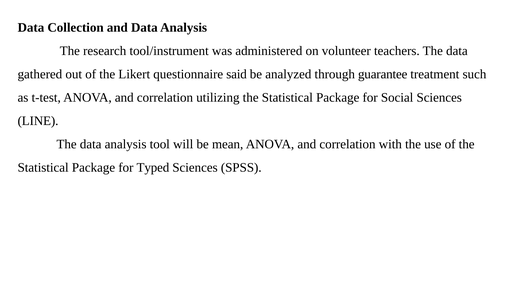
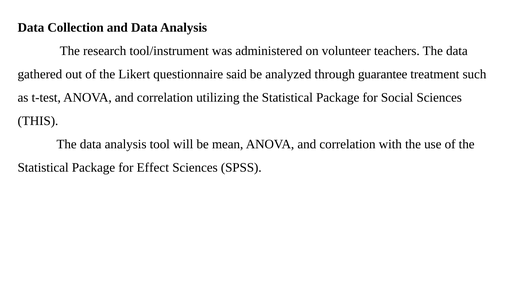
LINE: LINE -> THIS (38, 121)
Typed: Typed -> Effect (153, 168)
